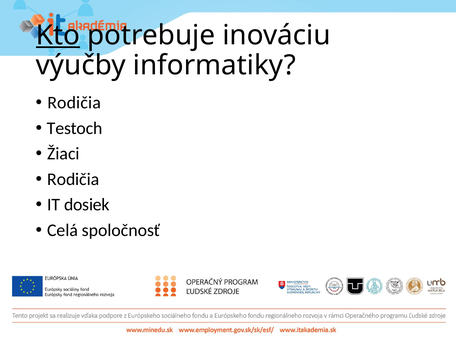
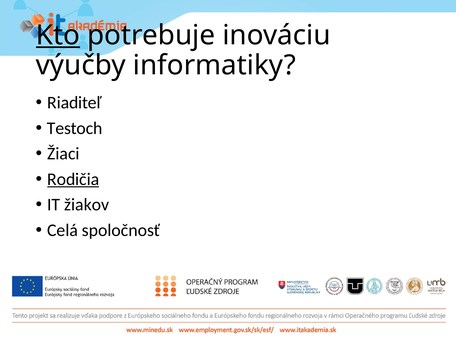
Rodičia: Rodičia -> Riaditeľ (74, 103)
Rodičia underline: none -> present (73, 179)
dosiek: dosiek -> žiakov (87, 205)
